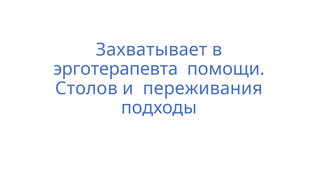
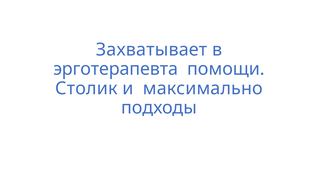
Столов: Столов -> Столик (86, 88)
переживания: переживания -> максимально (203, 88)
